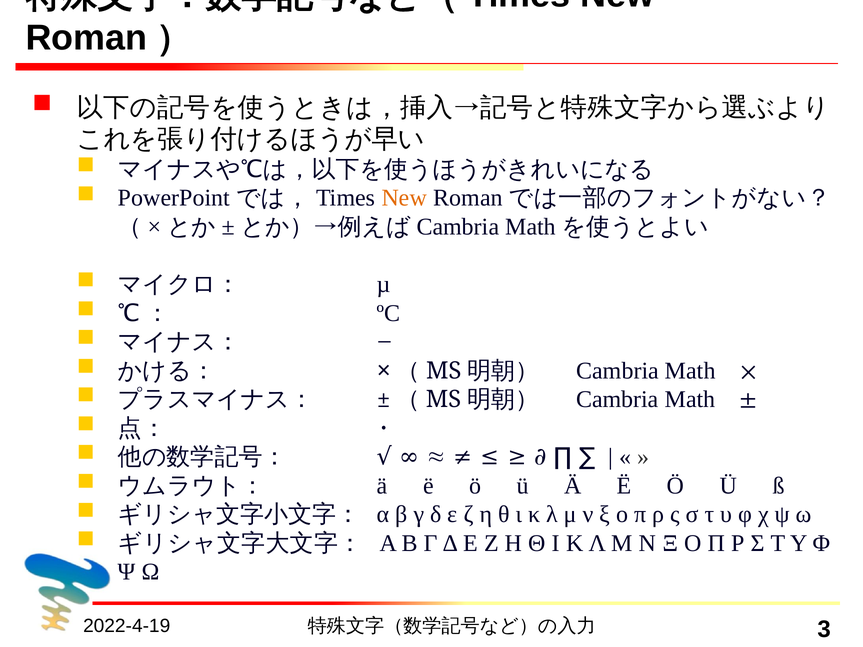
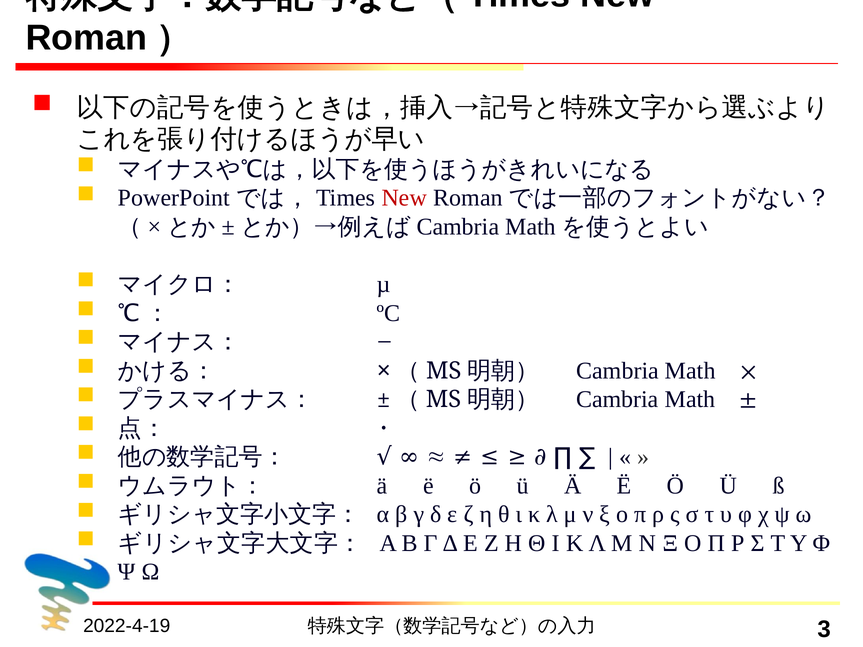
New colour: orange -> red (404, 198)
